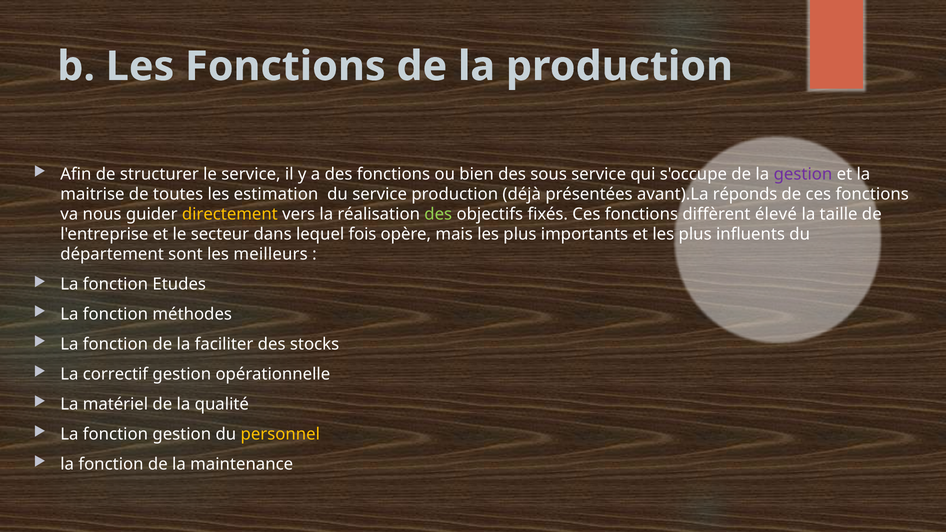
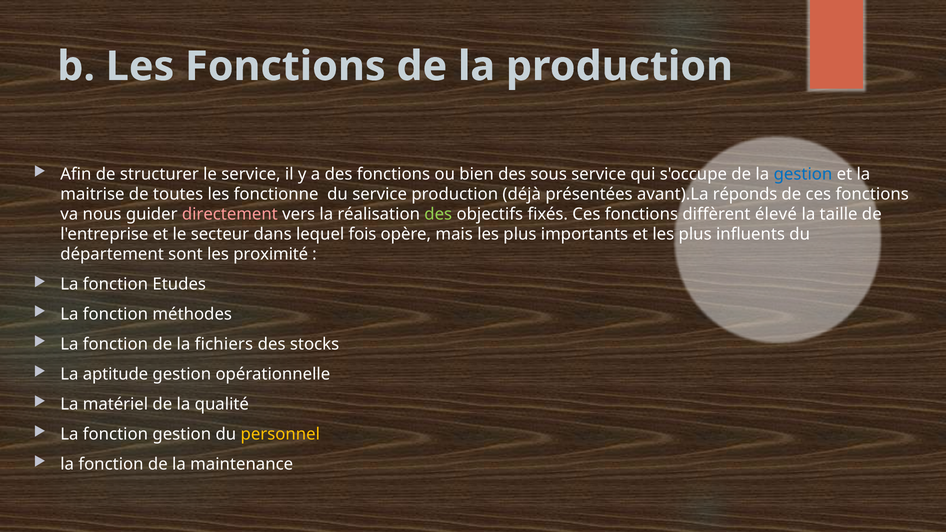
gestion colour: purple -> blue (803, 174)
estimation: estimation -> fonctionne (276, 194)
directement colour: yellow -> pink (230, 214)
meilleurs: meilleurs -> proximité (271, 255)
faciliter: faciliter -> fichiers (224, 344)
correctif: correctif -> aptitude (115, 374)
